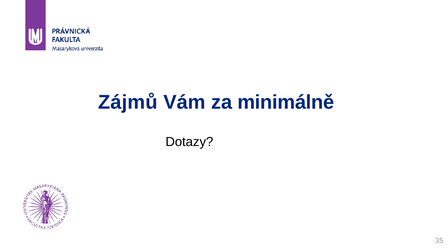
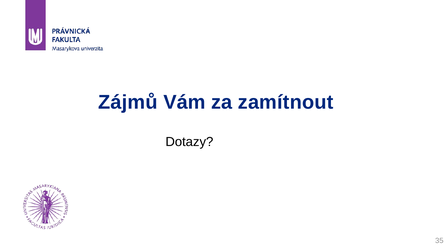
minimálně: minimálně -> zamítnout (286, 102)
